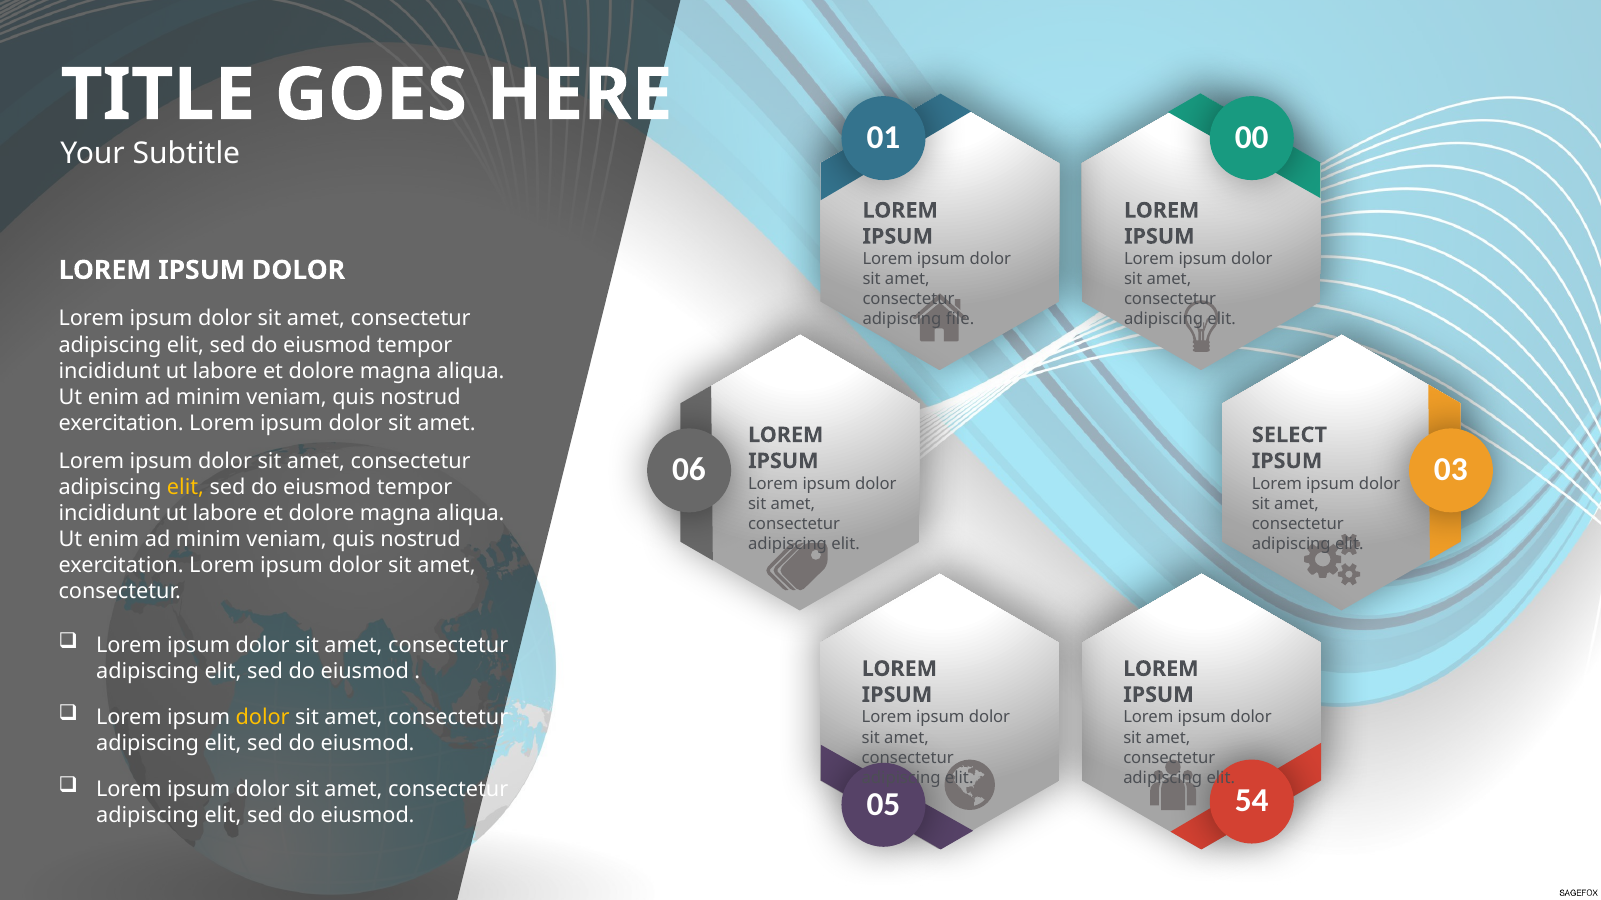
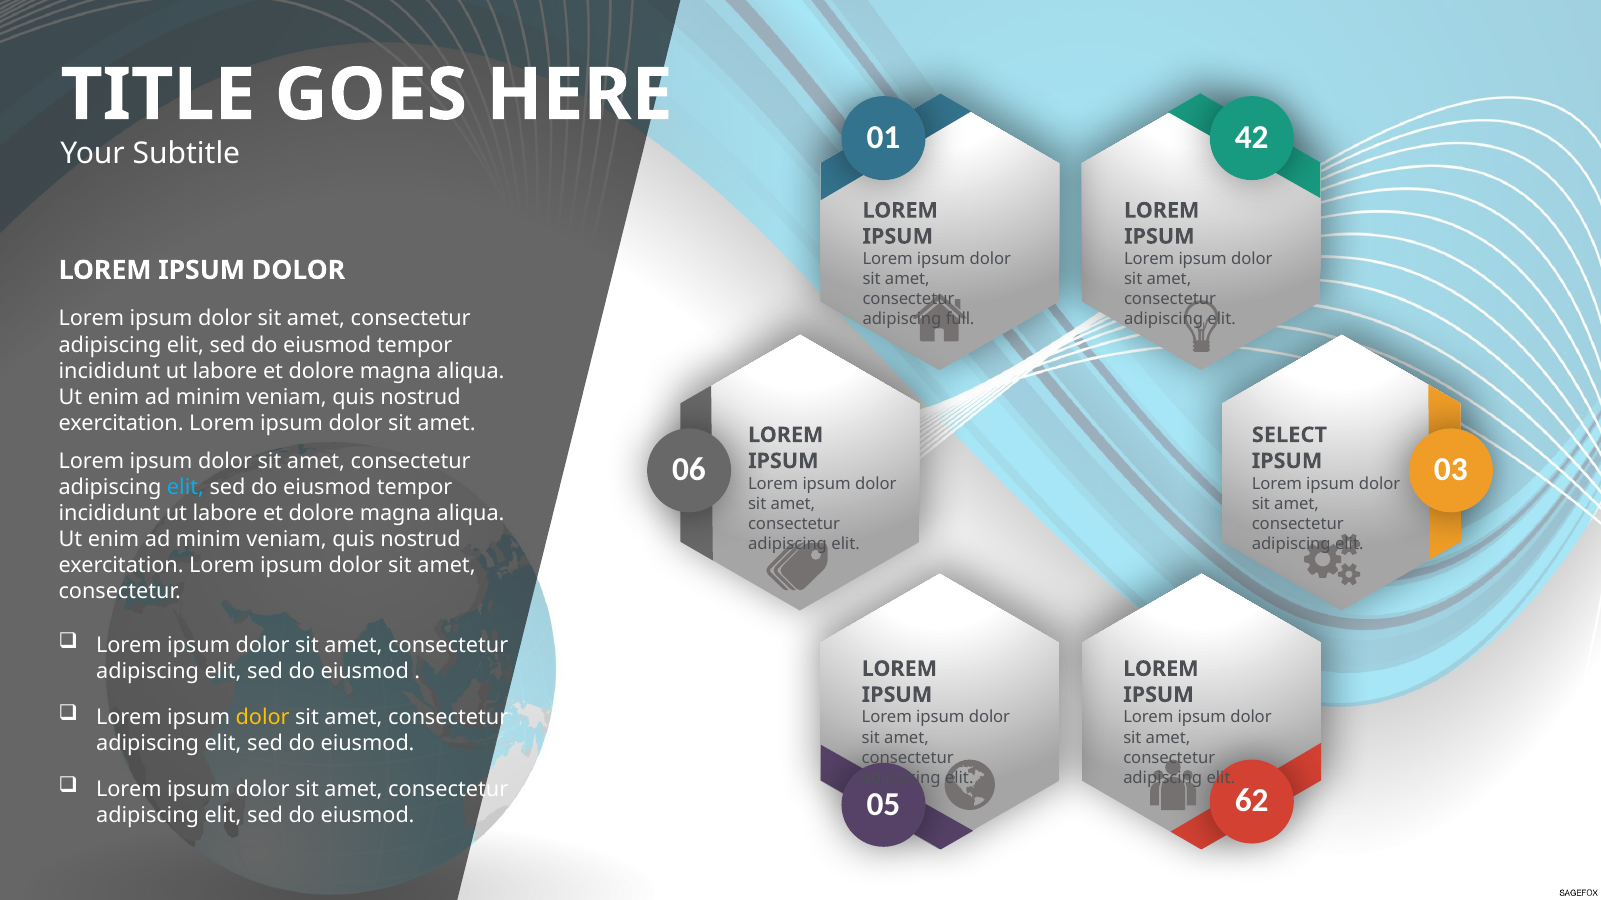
00: 00 -> 42 (1252, 137)
file: file -> full (960, 319)
elit colour: yellow -> light blue (186, 487)
54: 54 -> 62 (1252, 801)
